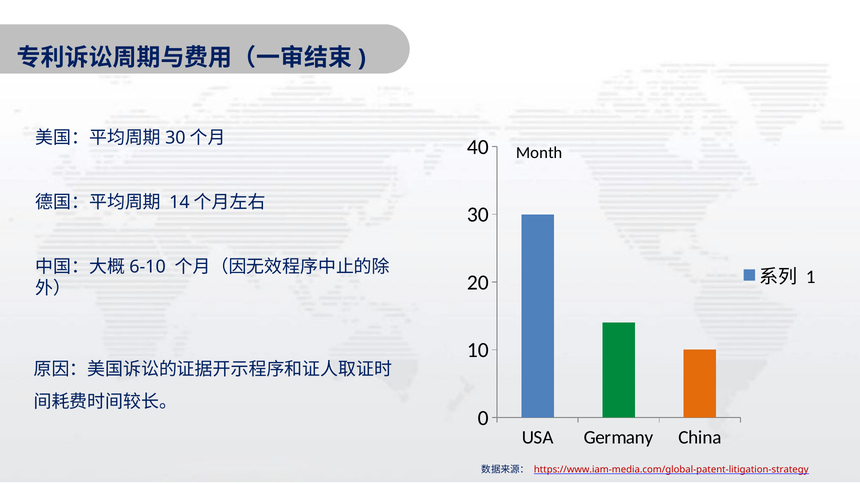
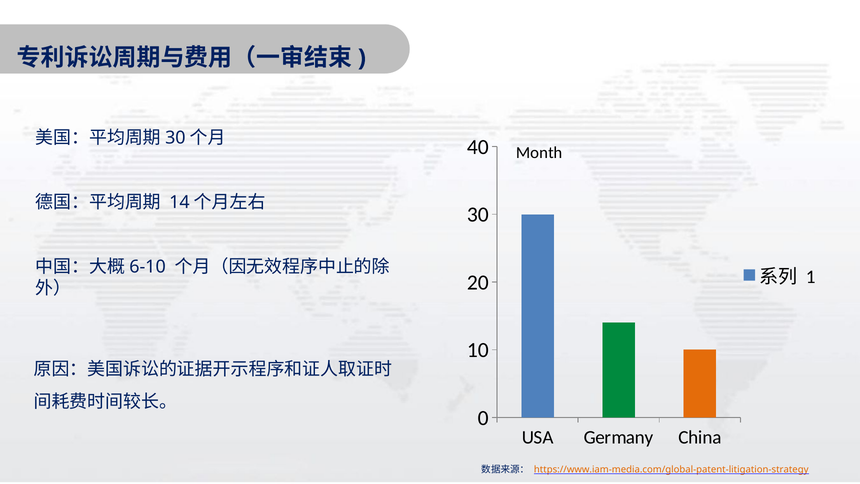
https://www.iam-media.com/global-patent-litigation-strategy colour: red -> orange (671, 469)
